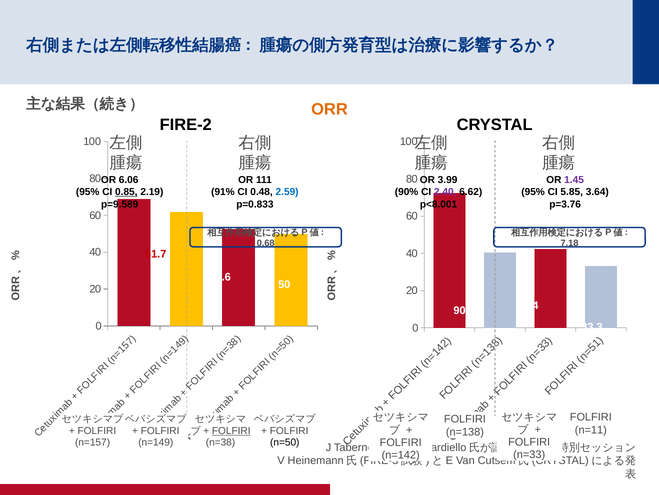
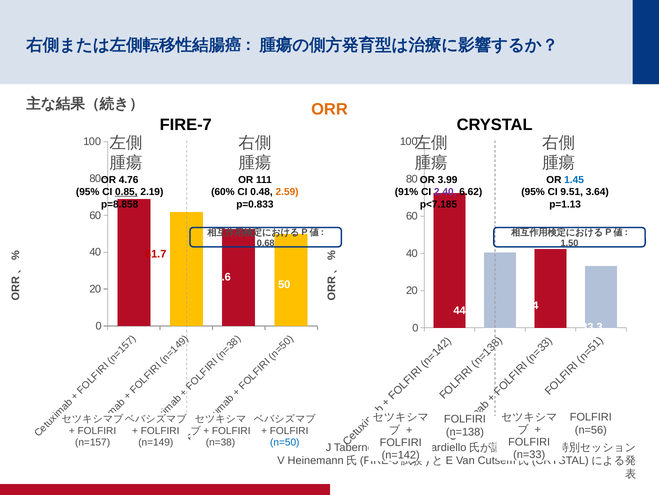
FIRE-2: FIRE-2 -> FIRE-7 (186, 125)
6.06: 6.06 -> 4.76 (129, 180)
1.45 colour: purple -> blue (574, 180)
91%: 91% -> 60% (223, 192)
2.59 colour: blue -> orange (287, 192)
90%: 90% -> 91% (407, 192)
5.85: 5.85 -> 9.51 (572, 192)
p=9.589: p=9.589 -> p=8.858 (120, 204)
p<8.001: p<8.001 -> p<7.185 (439, 204)
p=3.76: p=3.76 -> p=1.13 (565, 204)
7.18: 7.18 -> 1.50 (569, 243)
90.2: 90.2 -> 44.6 (464, 310)
n=11: n=11 -> n=56 (591, 429)
FOLFIRI underline: present -> none (231, 430)
n=50 colour: black -> blue (285, 442)
